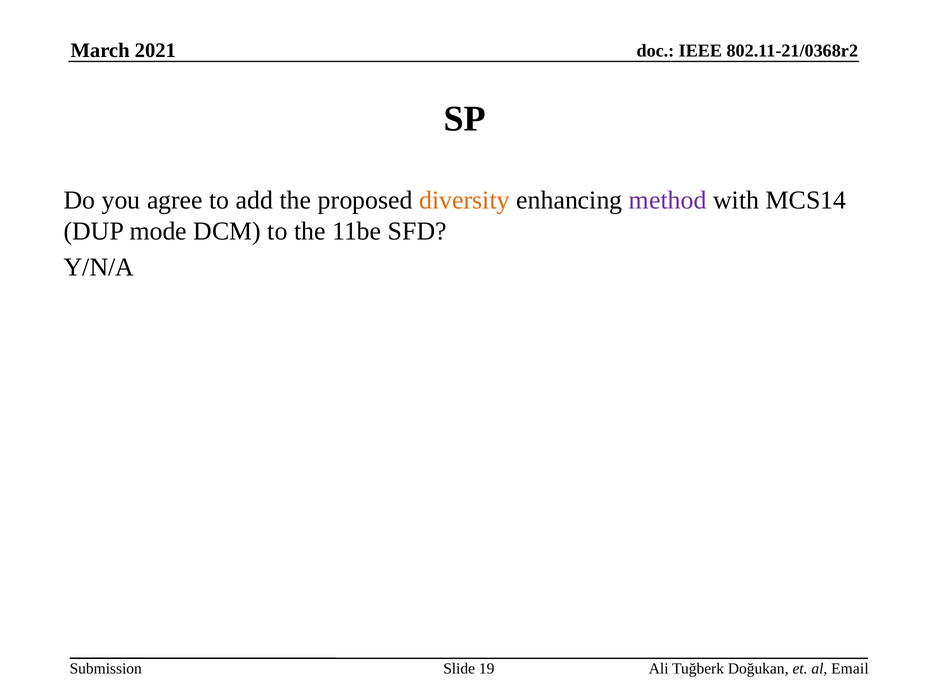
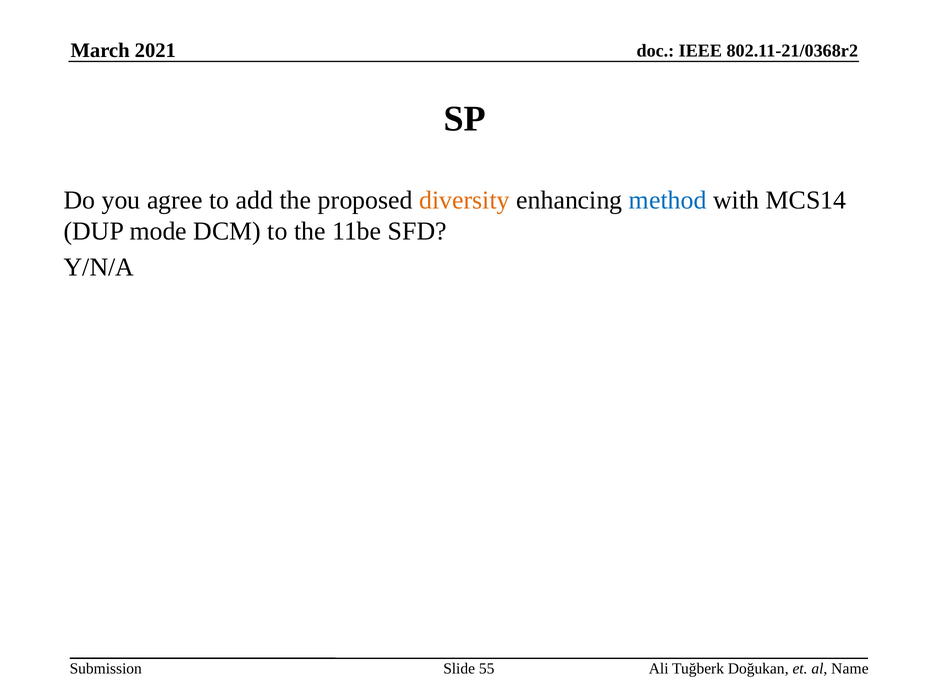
method colour: purple -> blue (668, 200)
19: 19 -> 55 (487, 669)
Email: Email -> Name (850, 669)
